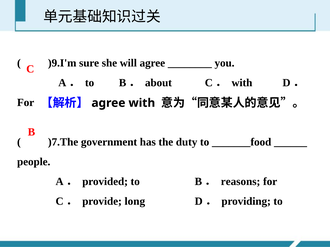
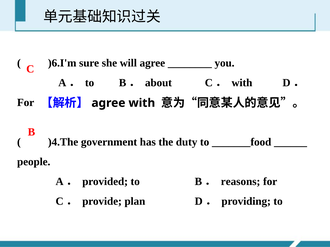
)9.I'm: )9.I'm -> )6.I'm (62, 63)
)7.The: )7.The -> )4.The (63, 142)
long: long -> plan (135, 202)
